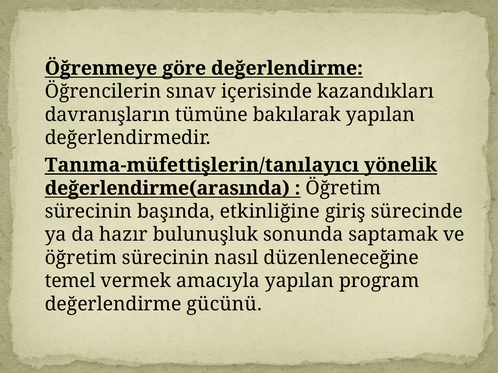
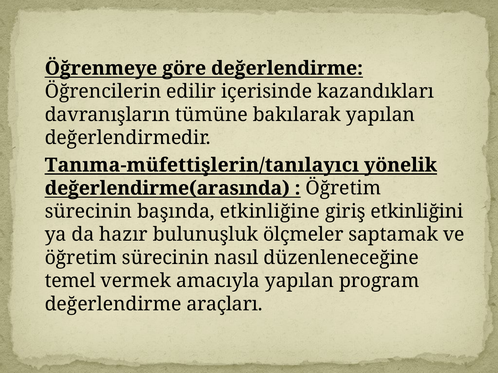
sınav: sınav -> edilir (191, 92)
sürecinde: sürecinde -> etkinliğini (417, 212)
sonunda: sonunda -> ölçmeler (303, 235)
gücünü: gücünü -> araçları (224, 305)
